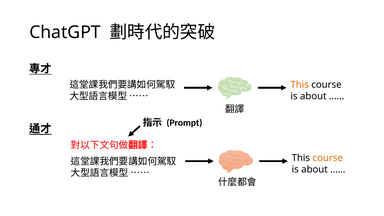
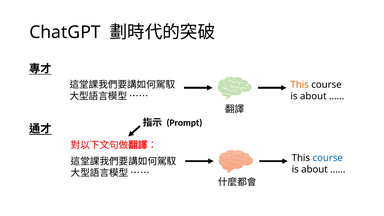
course colour: orange -> blue (328, 158)
